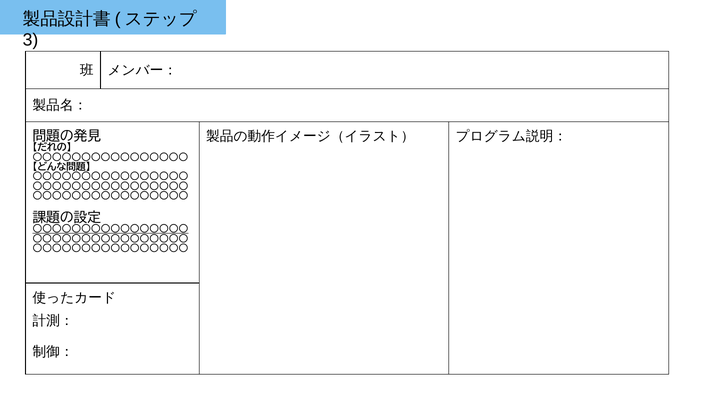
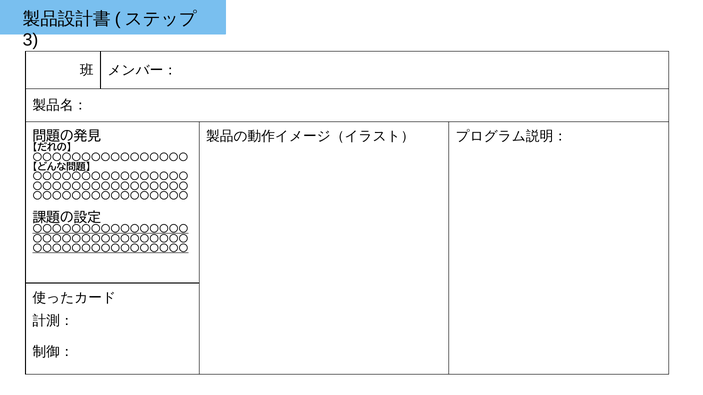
〇〇〇〇〇〇〇〇〇〇〇〇〇〇〇〇 underline: none -> present (110, 249)
